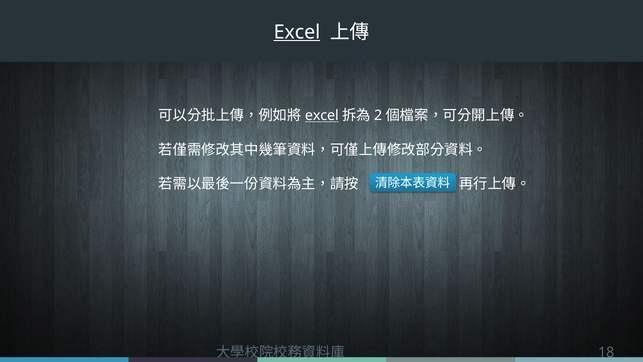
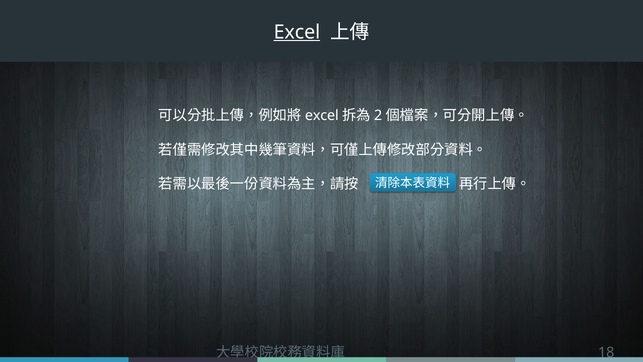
excel underline: present -> none (322, 115)
